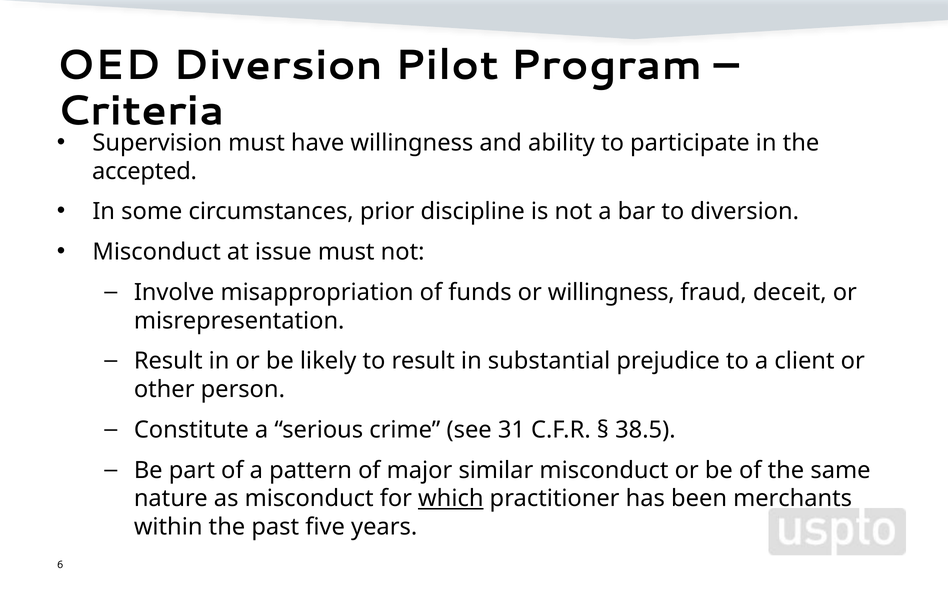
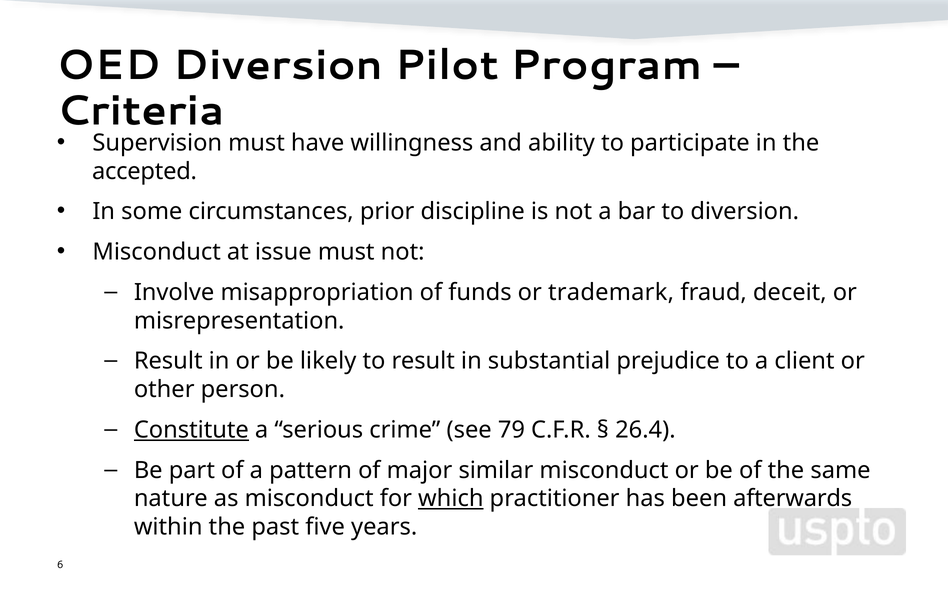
or willingness: willingness -> trademark (611, 292)
Constitute underline: none -> present (191, 429)
31: 31 -> 79 (511, 429)
38.5: 38.5 -> 26.4 (645, 429)
merchants: merchants -> afterwards (793, 498)
